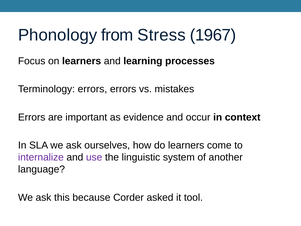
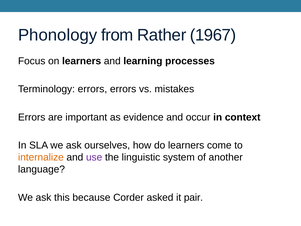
Stress: Stress -> Rather (162, 35)
internalize colour: purple -> orange (41, 157)
tool: tool -> pair (193, 197)
